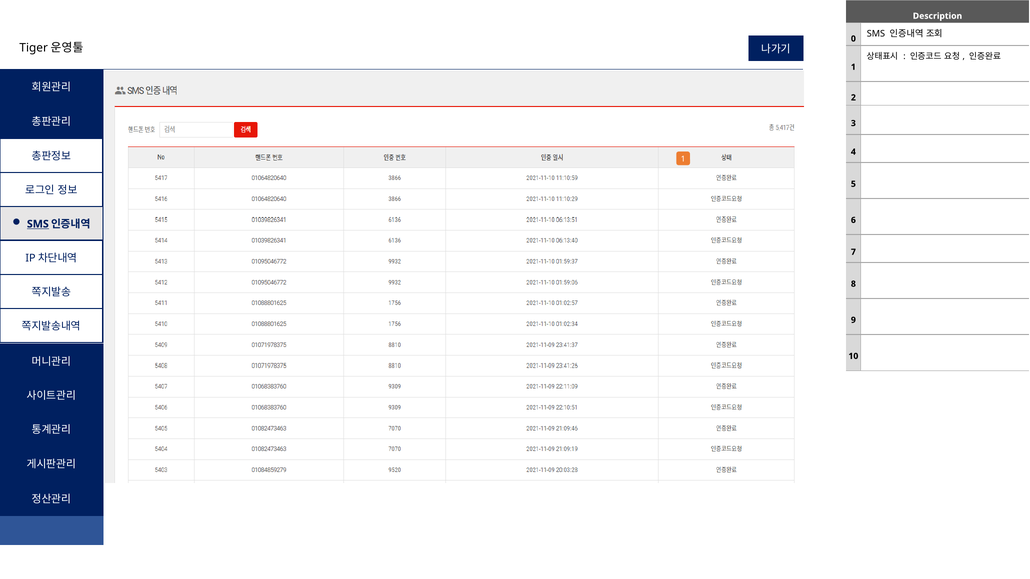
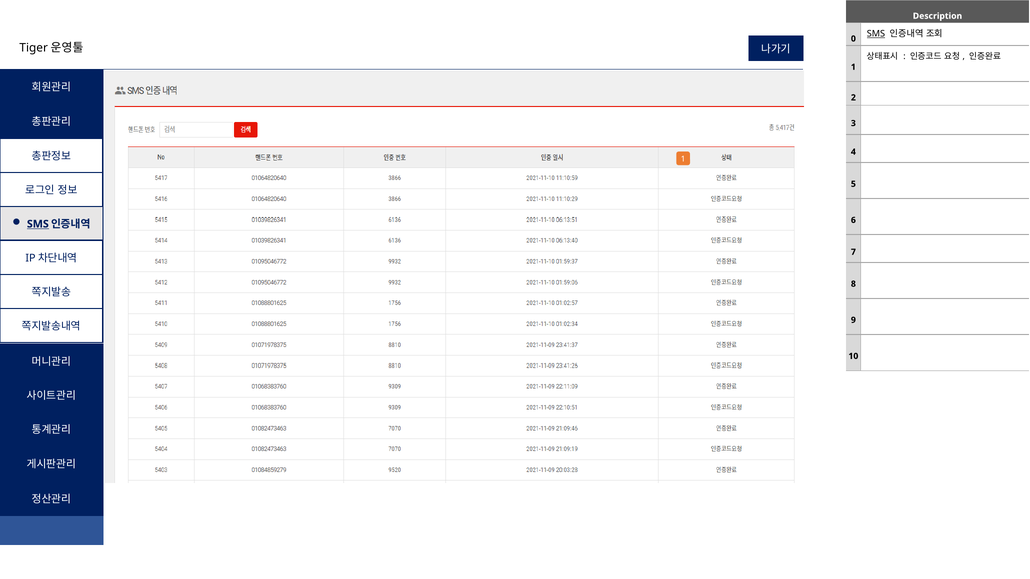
SMS underline: none -> present (876, 34)
